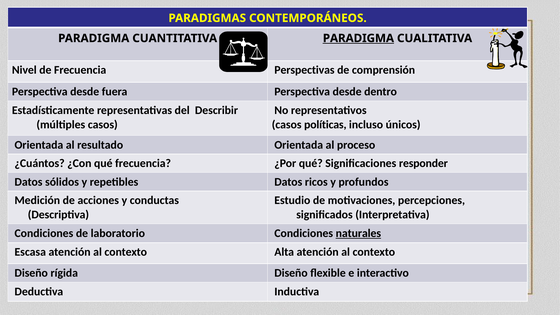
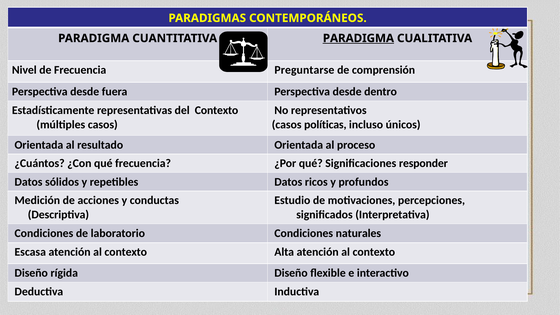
Perspectivas: Perspectivas -> Preguntarse (304, 70)
del Describir: Describir -> Contexto (217, 110)
naturales underline: present -> none (358, 233)
